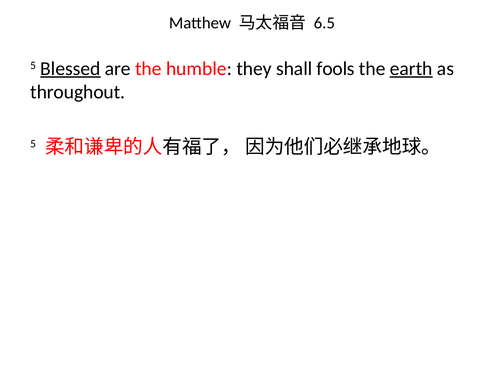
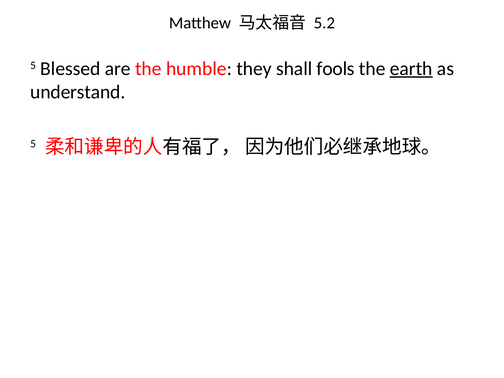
6.5: 6.5 -> 5.2 (324, 23)
Blessed underline: present -> none (70, 69)
throughout: throughout -> understand (78, 92)
